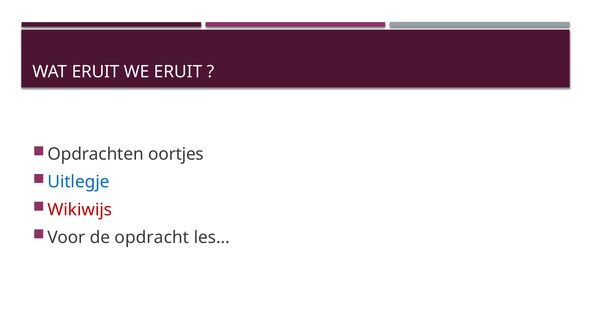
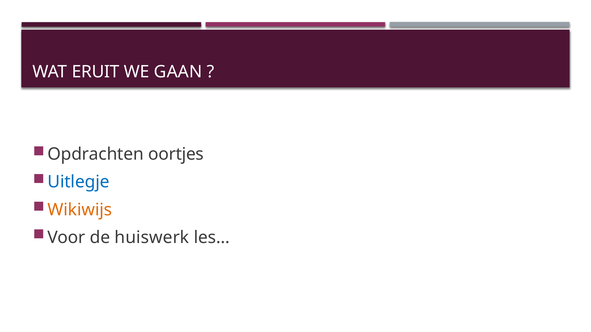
WE ERUIT: ERUIT -> GAAN (178, 72)
Wikiwijs colour: red -> orange (80, 210)
opdracht: opdracht -> huiswerk (152, 238)
